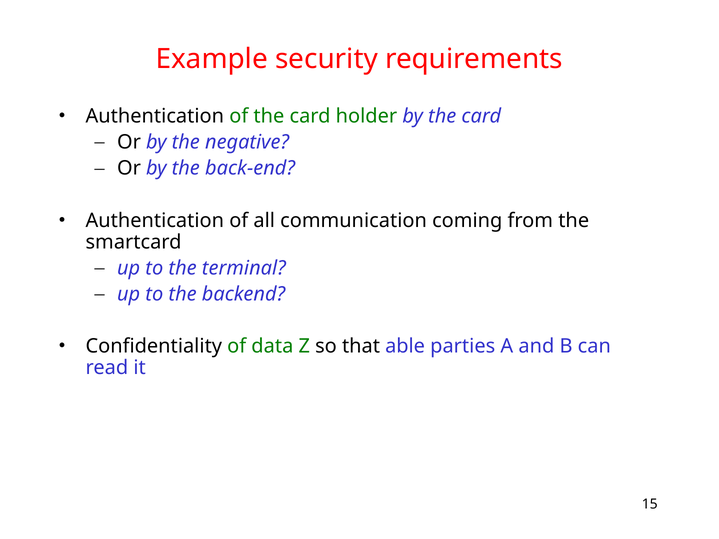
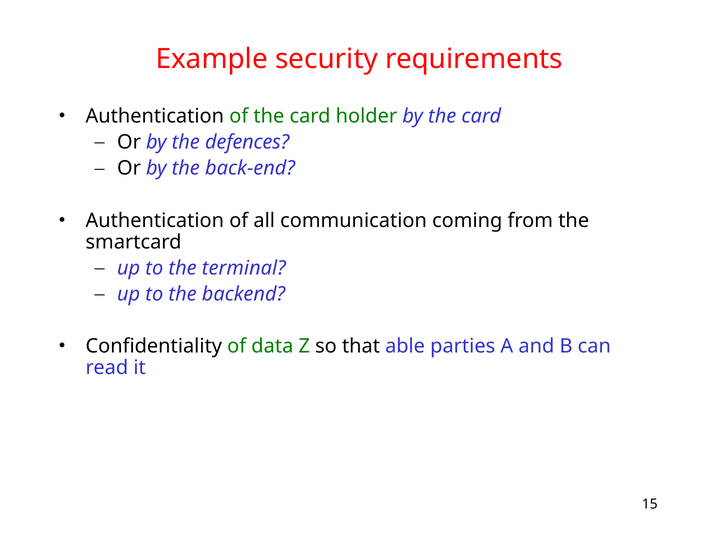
negative: negative -> defences (247, 142)
